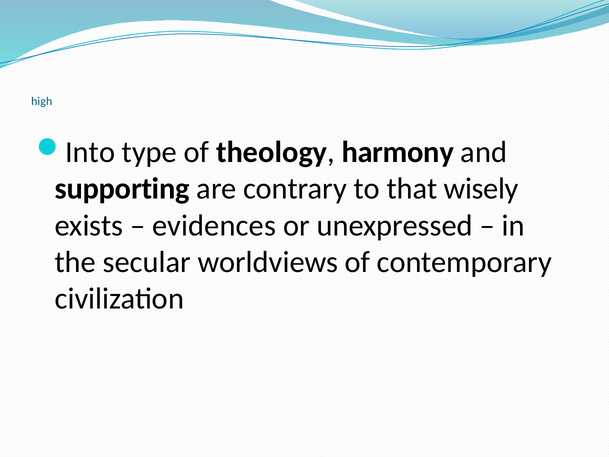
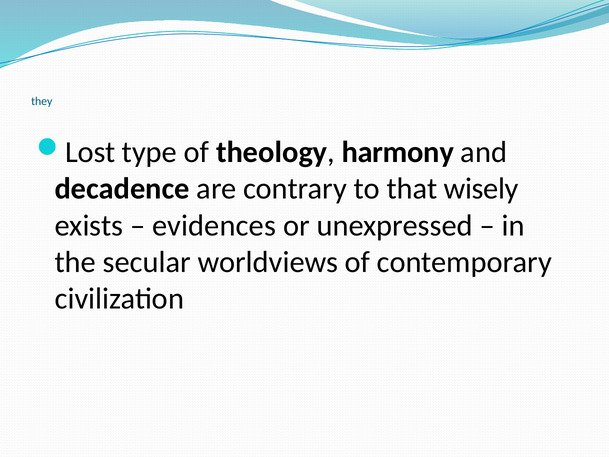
high: high -> they (42, 101)
Into: Into -> Lost (90, 152)
supporting: supporting -> decadence (122, 189)
